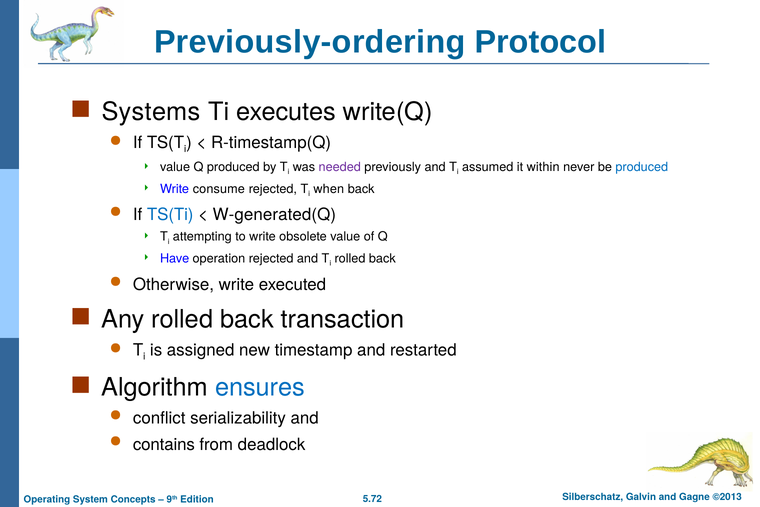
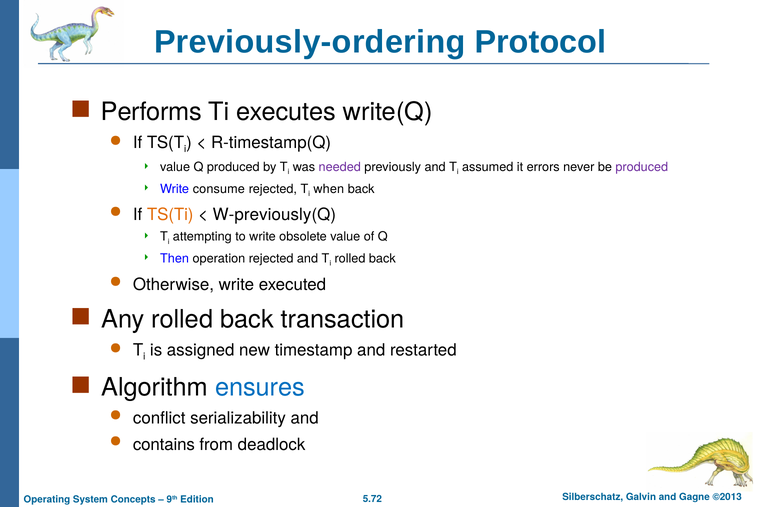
Systems: Systems -> Performs (151, 112)
within: within -> errors (543, 167)
produced colour: blue -> purple (642, 167)
TS(Ti colour: blue -> orange (170, 215)
W-generated(Q: W-generated(Q -> W-previously(Q (274, 215)
Have: Have -> Then (175, 258)
